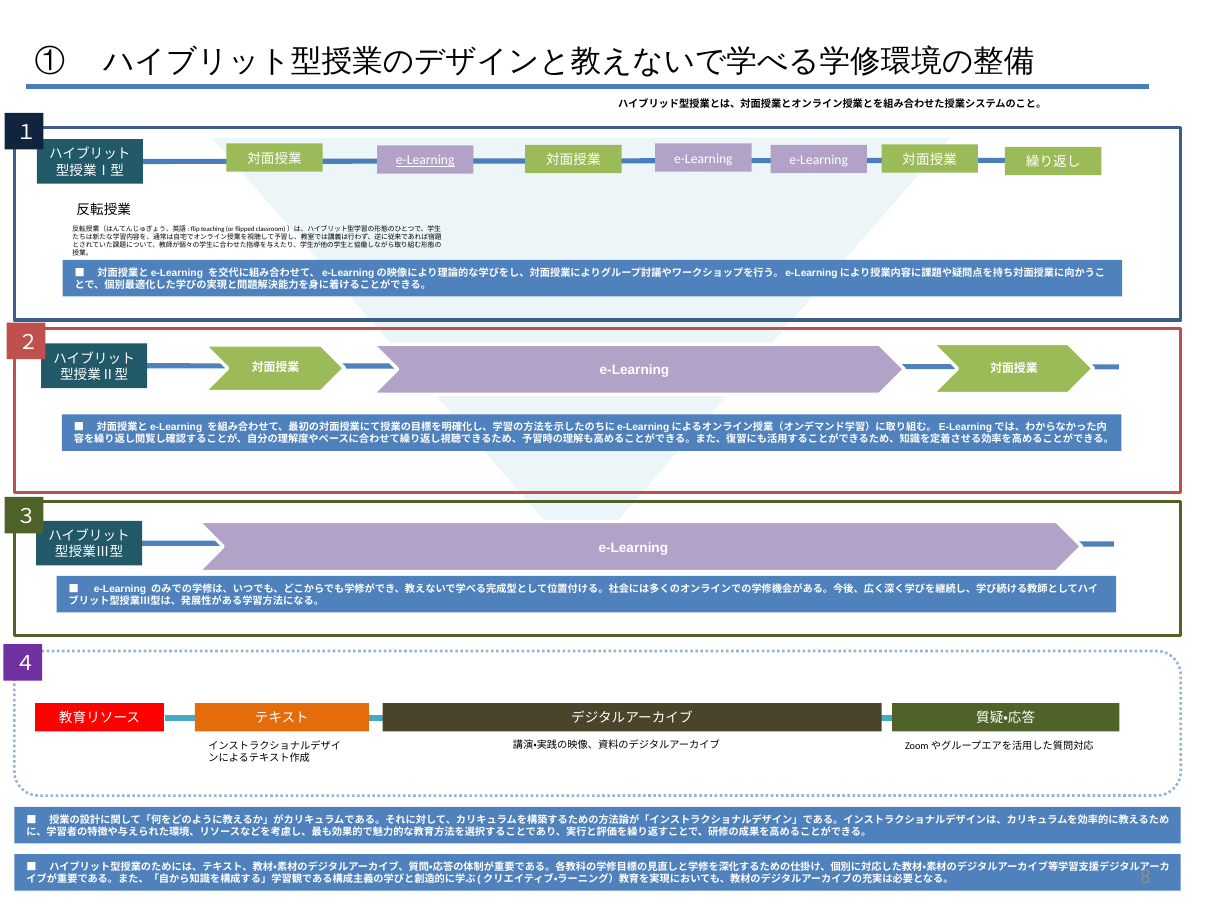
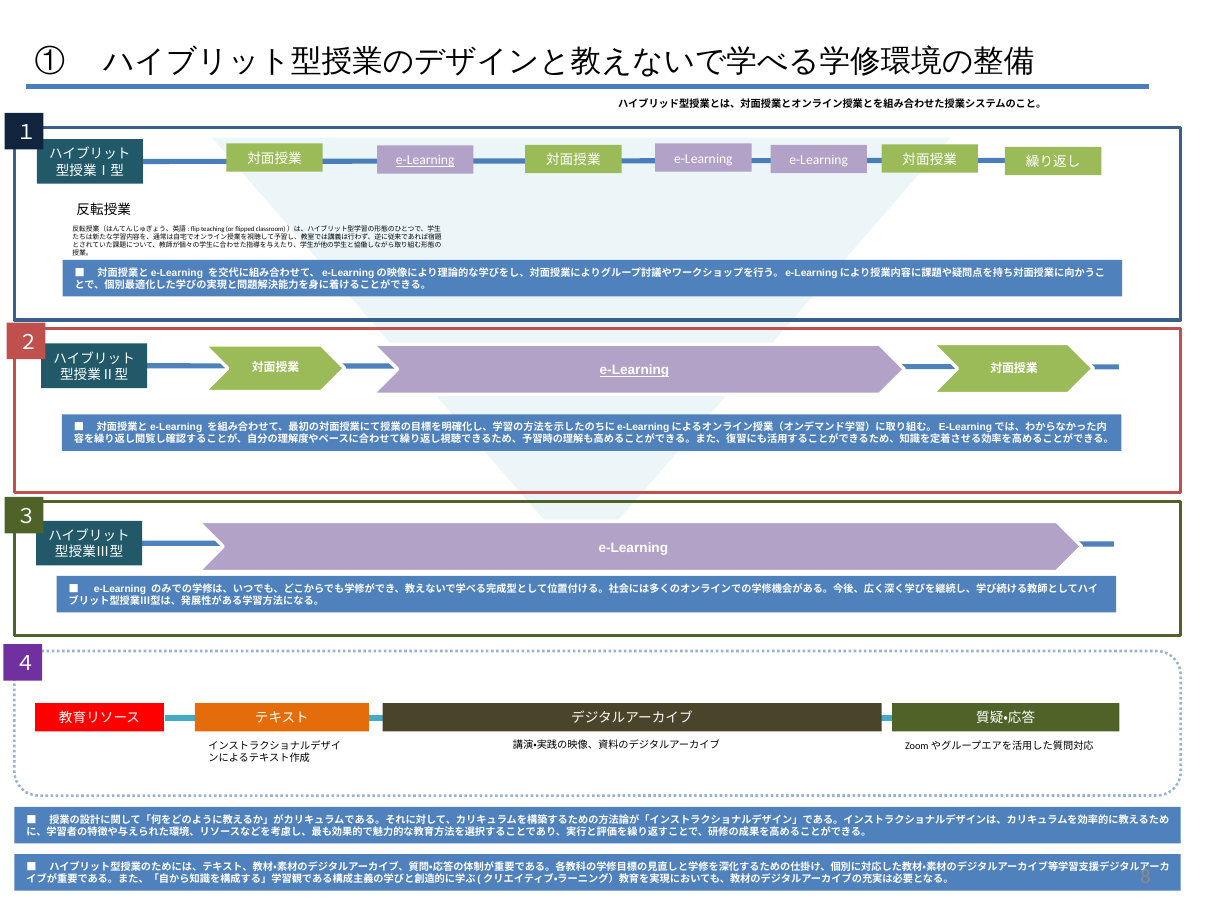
e-Learning underline: none -> present (634, 370)
